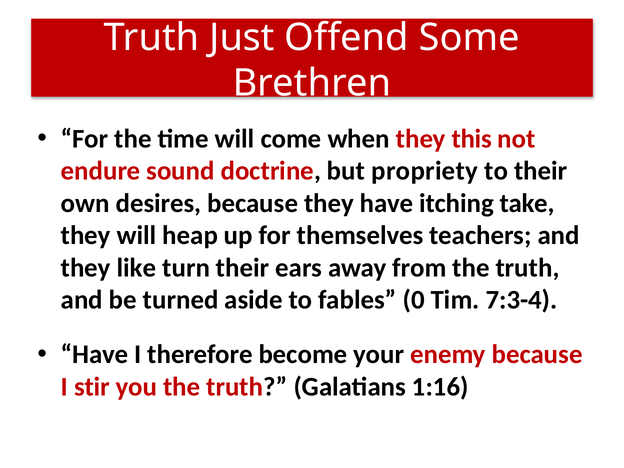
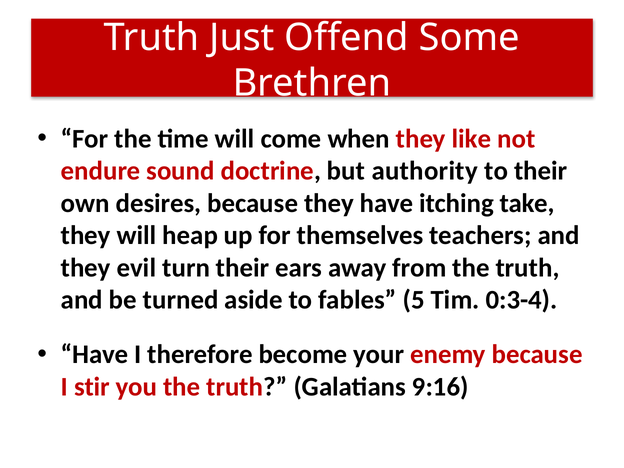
this: this -> like (471, 139)
propriety: propriety -> authority (425, 171)
like: like -> evil (136, 268)
0: 0 -> 5 (414, 300)
7:3-4: 7:3-4 -> 0:3-4 (521, 300)
1:16: 1:16 -> 9:16 (440, 387)
